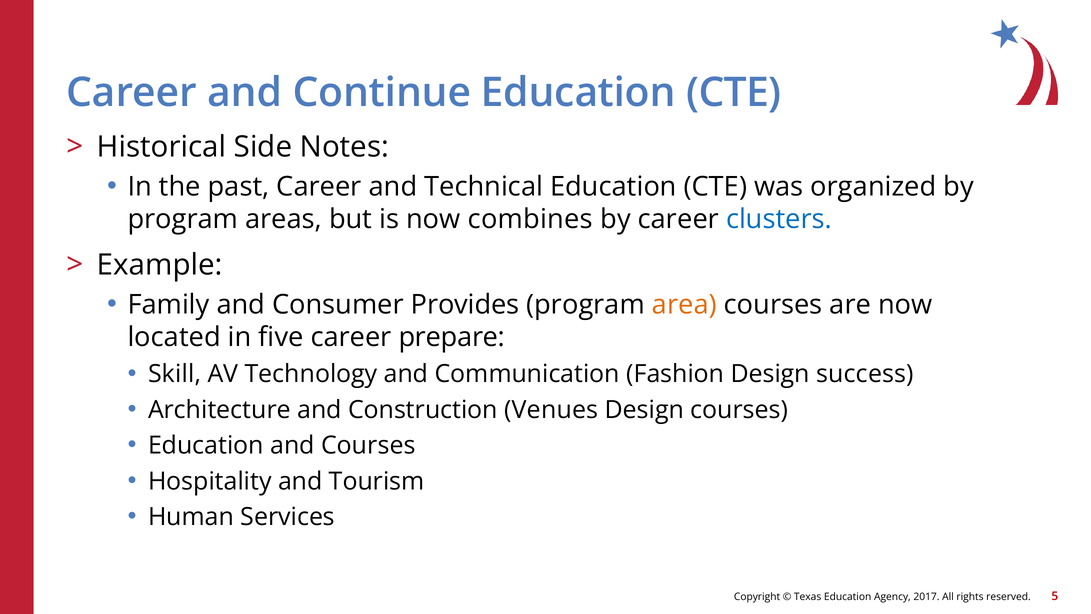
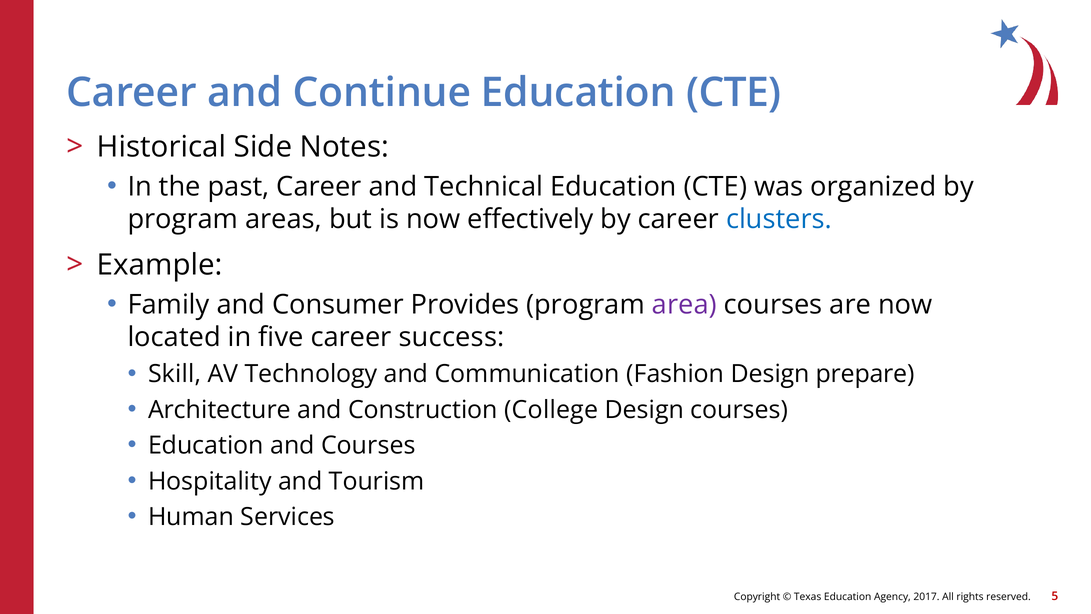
combines: combines -> effectively (531, 219)
area colour: orange -> purple (684, 304)
prepare: prepare -> success (452, 337)
success: success -> prepare (865, 374)
Venues: Venues -> College (551, 410)
